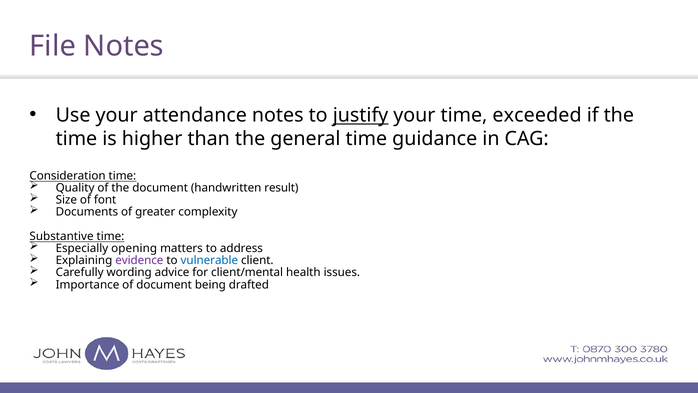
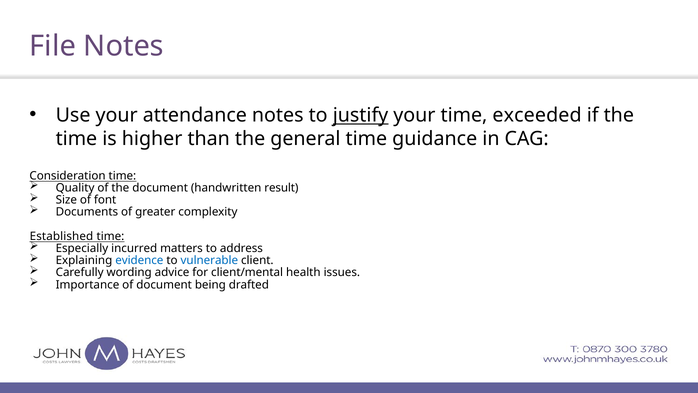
Substantive: Substantive -> Established (61, 236)
opening: opening -> incurred (134, 248)
evidence colour: purple -> blue (139, 260)
